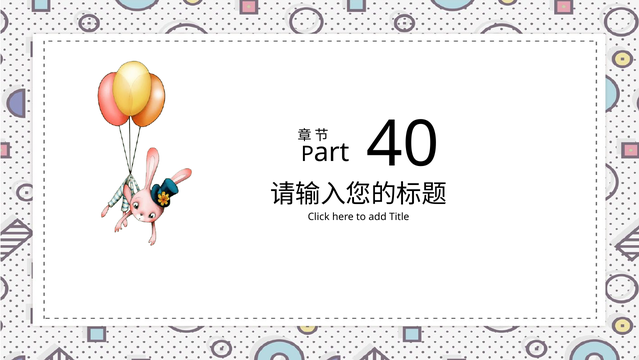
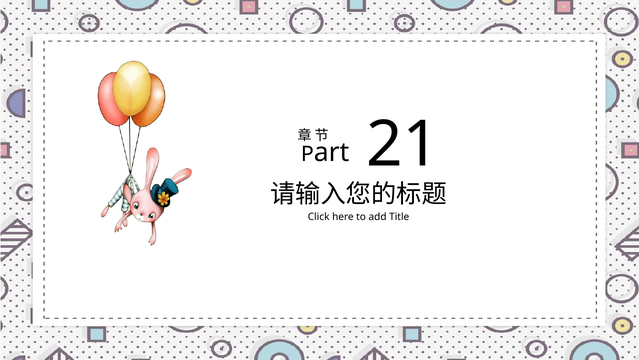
40: 40 -> 21 (403, 144)
